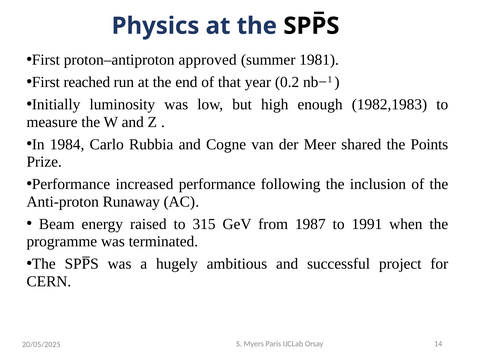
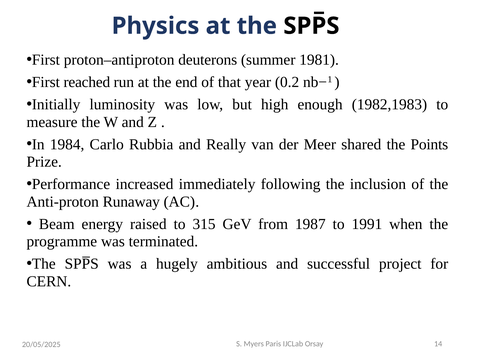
approved: approved -> deuterons (208, 60)
Cogne: Cogne -> Really (226, 144)
increased performance: performance -> immediately (217, 184)
